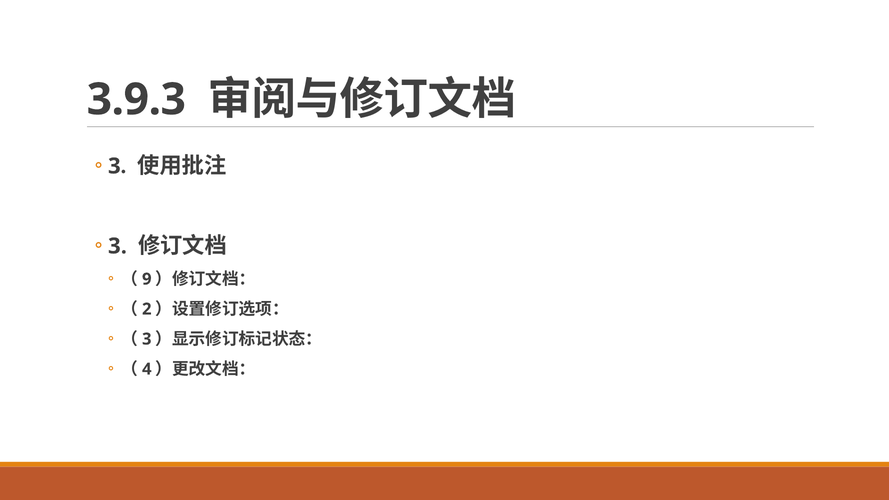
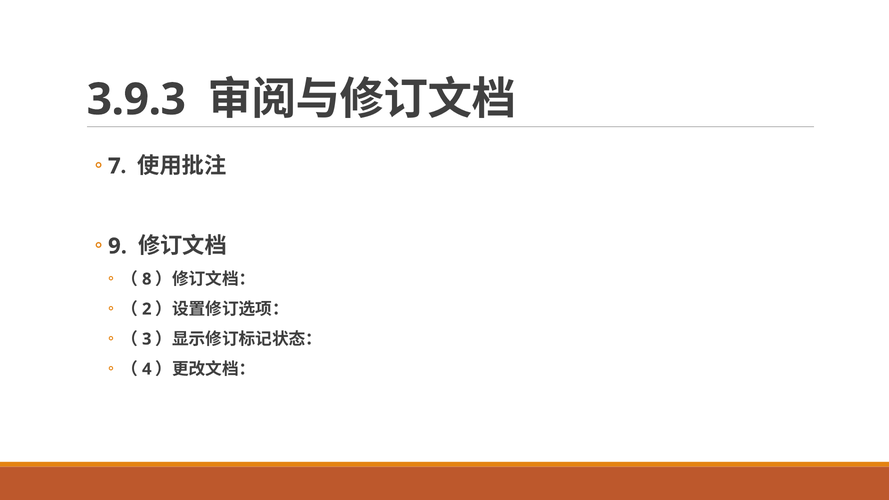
3: 3 -> 7 (114, 166)
3: 3 -> 9 (117, 246)
9: 9 -> 8 (147, 279)
